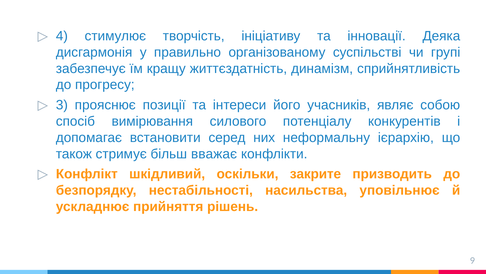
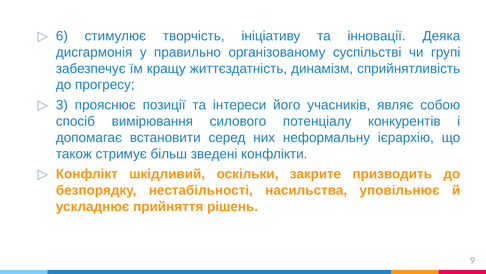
4: 4 -> 6 (62, 36)
вважає: вважає -> зведені (214, 154)
